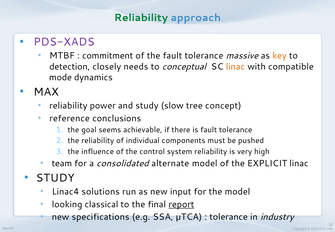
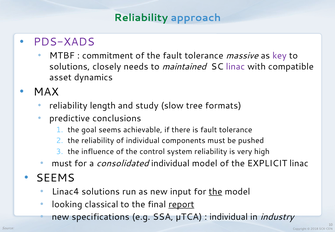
key colour: orange -> purple (280, 56)
detection: detection -> solutions (70, 67)
conceptual: conceptual -> maintained (184, 67)
linac colour: orange -> purple (235, 67)
mode: mode -> asset (60, 77)
power: power -> length (103, 106)
concept: concept -> formats (223, 106)
reference: reference -> predictive (70, 118)
team: team -> must (62, 163)
consolidated alternate: alternate -> individual (170, 163)
STUDY: STUDY -> SEEMS (55, 178)
the underline: none -> present (215, 192)
tolerance: tolerance -> individual (229, 217)
